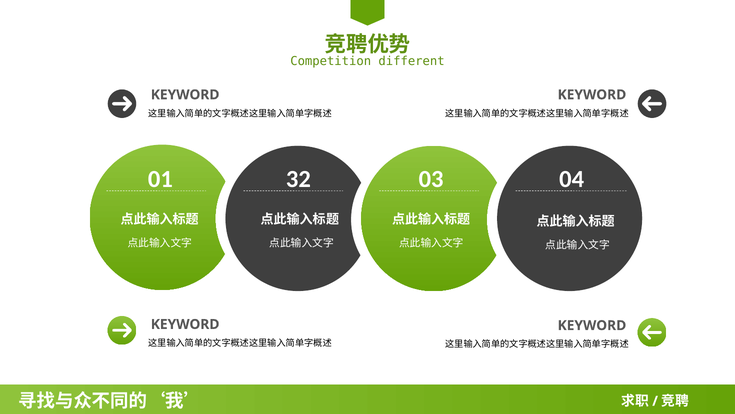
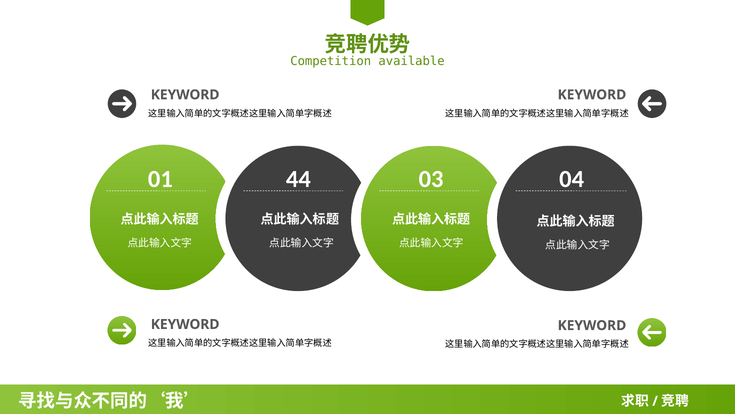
different: different -> available (412, 61)
32: 32 -> 44 (298, 179)
